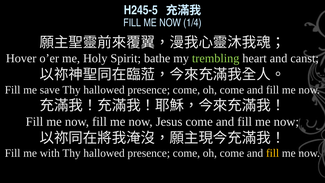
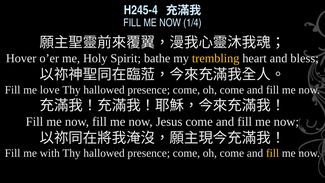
H245-5: H245-5 -> H245-4 (141, 10)
trembling colour: light green -> yellow (216, 58)
canst: canst -> bless (305, 58)
save: save -> love (50, 90)
